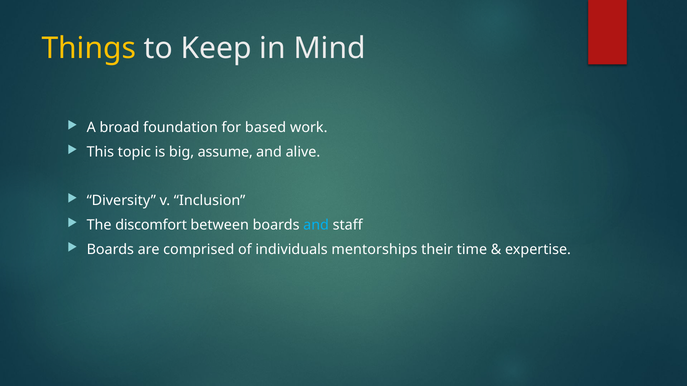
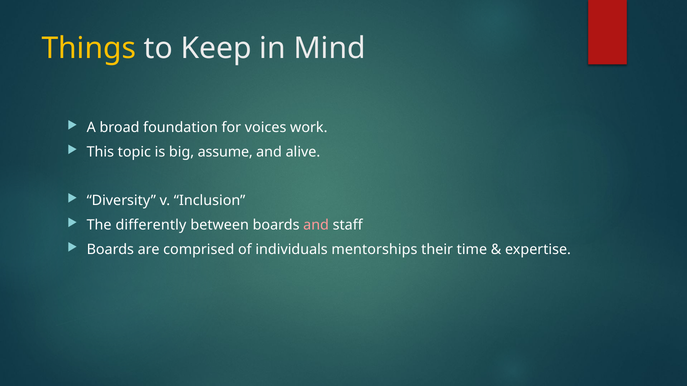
based: based -> voices (266, 128)
discomfort: discomfort -> differently (151, 225)
and colour: light blue -> pink (316, 225)
